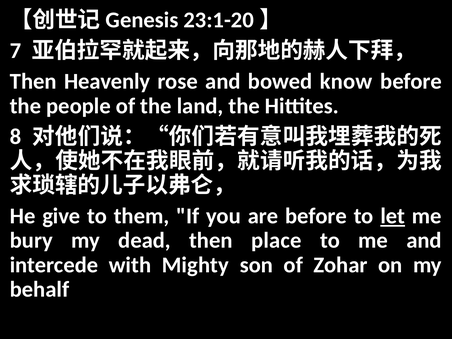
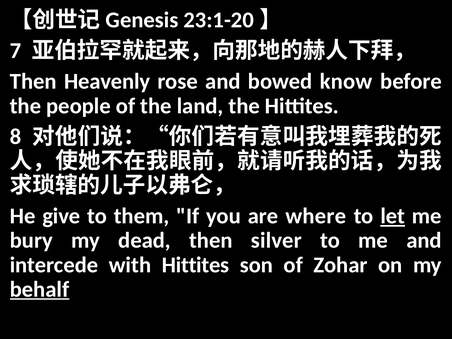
are before: before -> where (316, 216)
place: place -> silver (276, 241)
with Mighty: Mighty -> Hittites (196, 265)
behalf underline: none -> present (40, 289)
